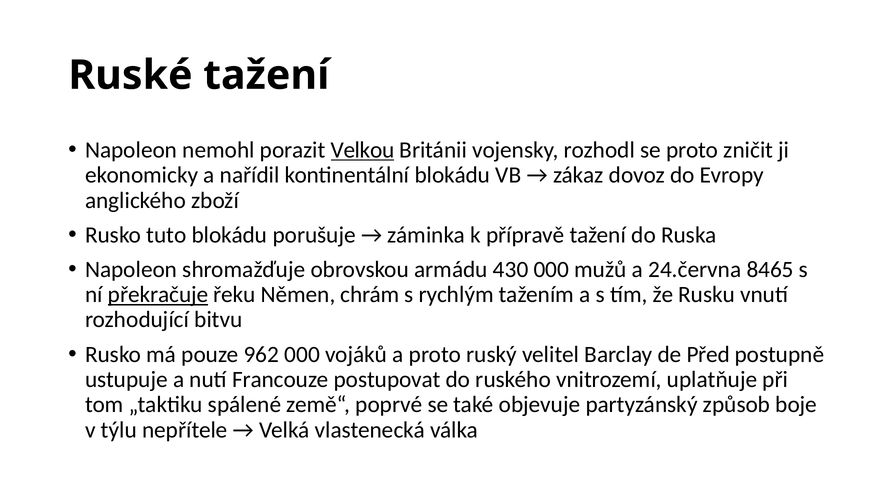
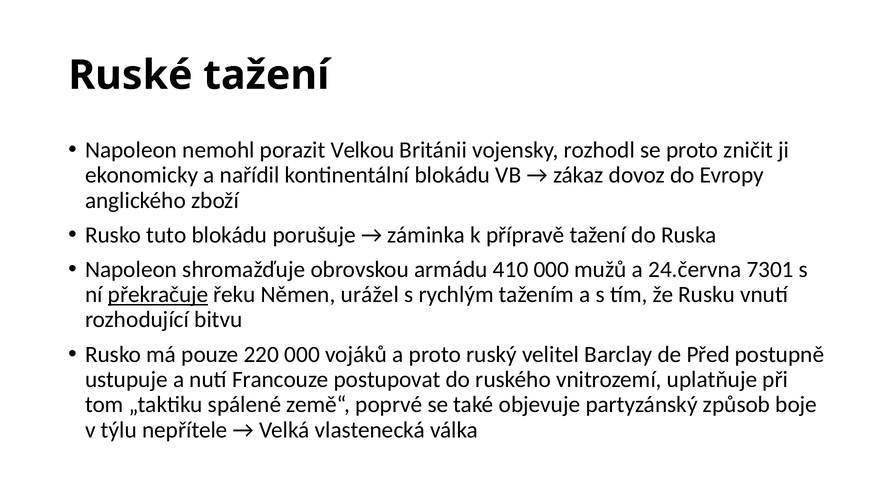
Velkou underline: present -> none (363, 150)
430: 430 -> 410 (511, 269)
8465: 8465 -> 7301 (770, 269)
chrám: chrám -> urážel (370, 295)
962: 962 -> 220 (261, 354)
